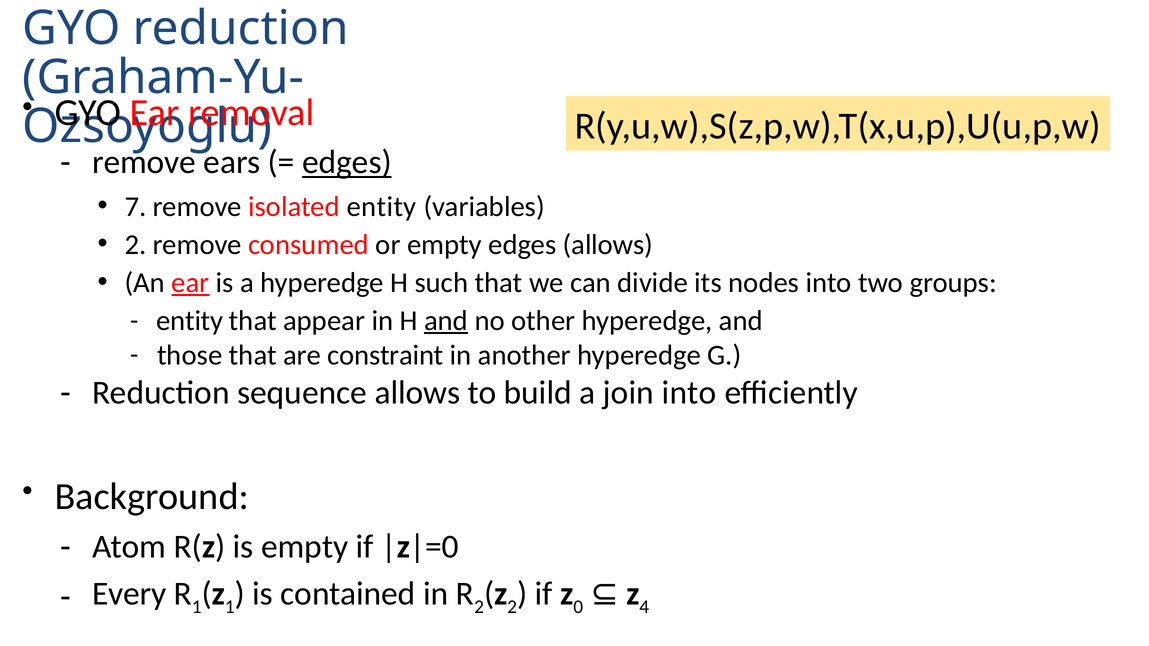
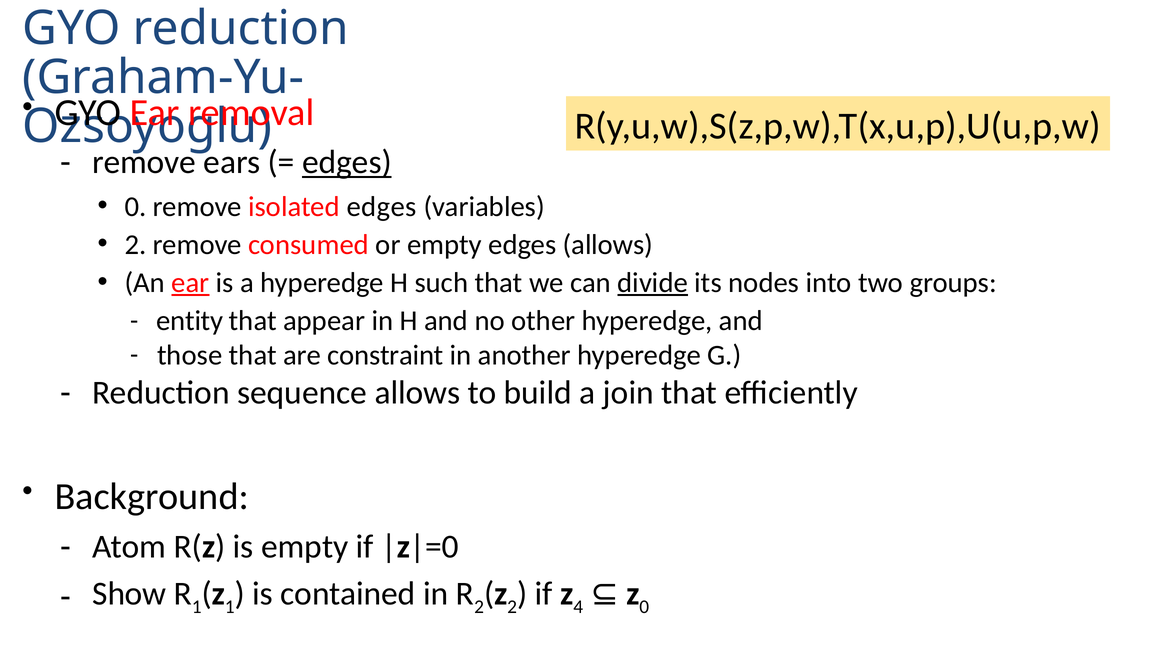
7: 7 -> 0 (135, 207)
isolated entity: entity -> edges (382, 207)
divide underline: none -> present (653, 283)
and underline: present -> none (446, 321)
join into: into -> that (689, 393)
Every: Every -> Show (129, 594)
0: 0 -> 4 (578, 607)
4: 4 -> 0 (644, 607)
